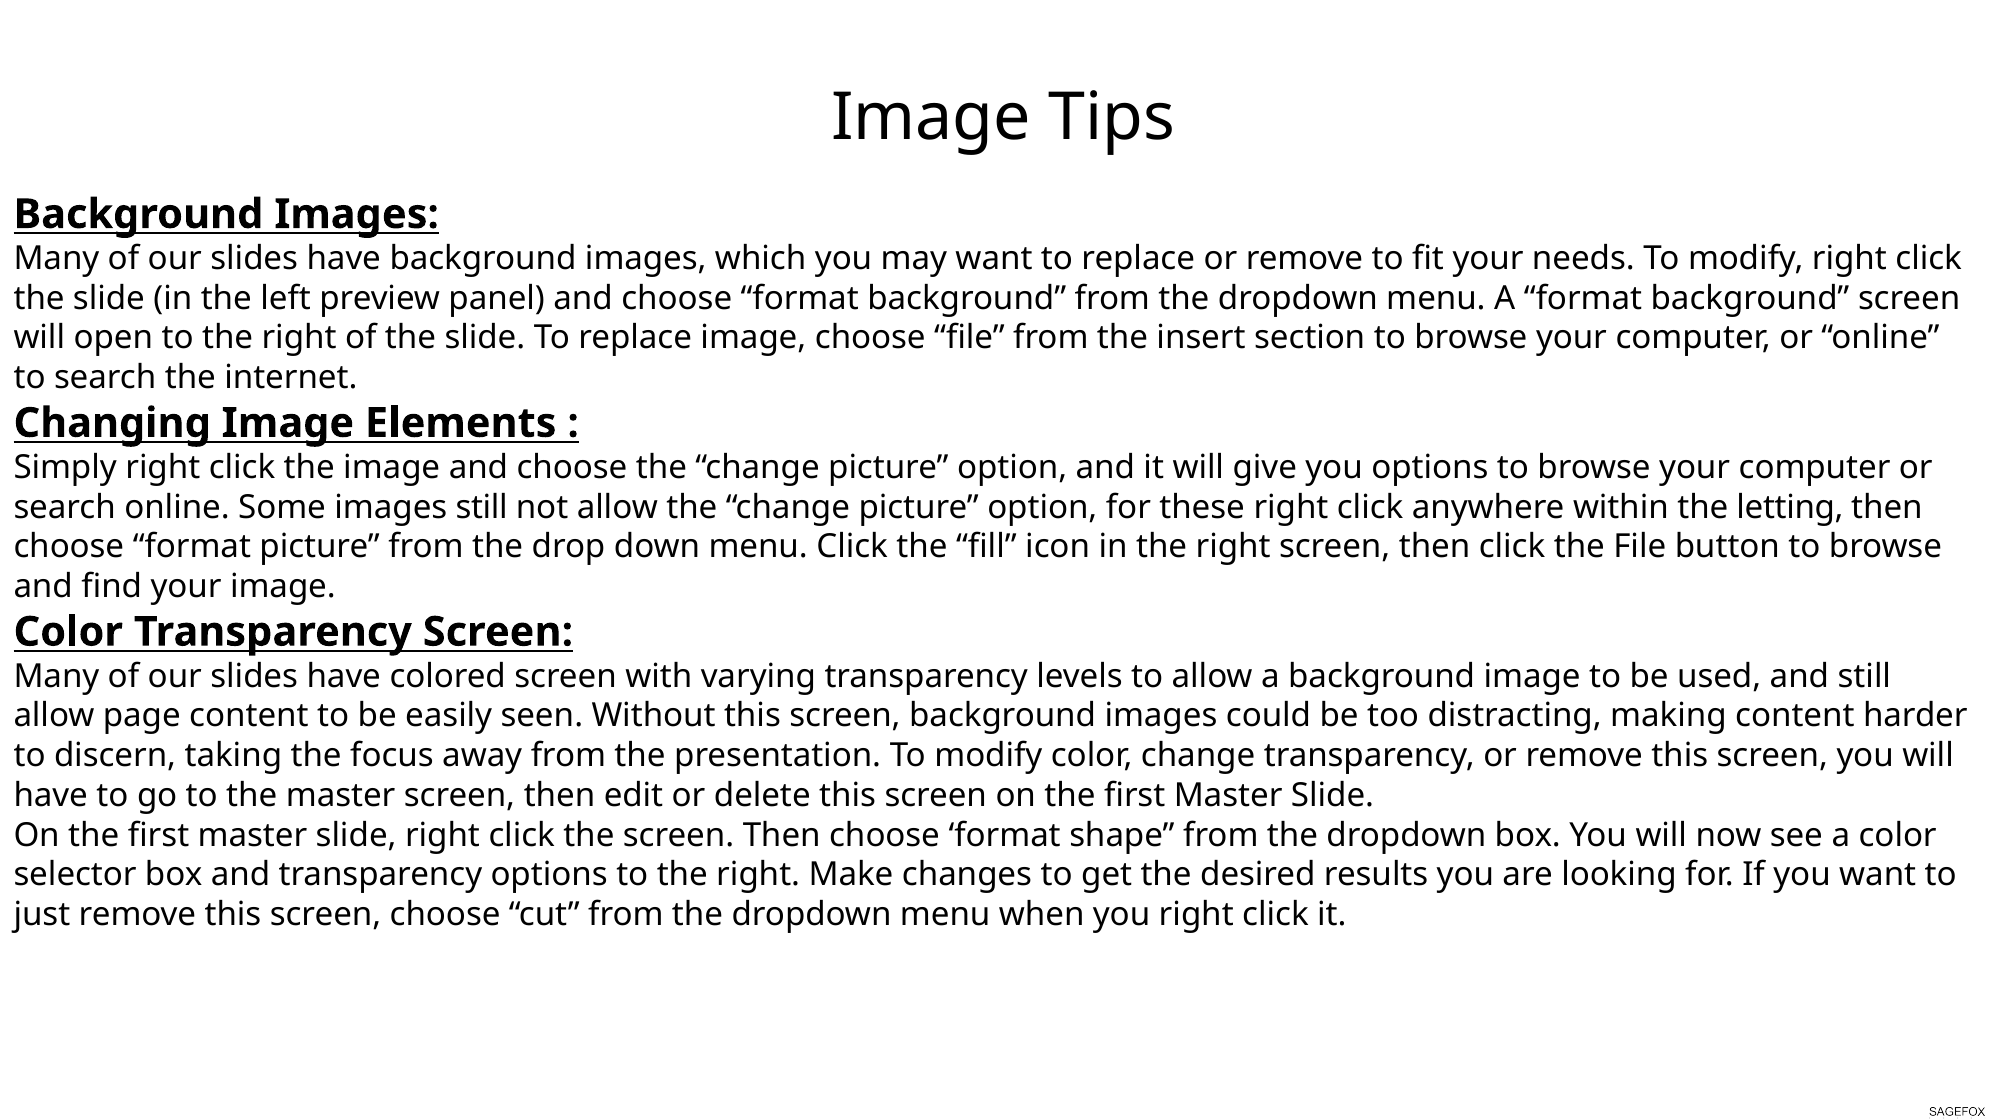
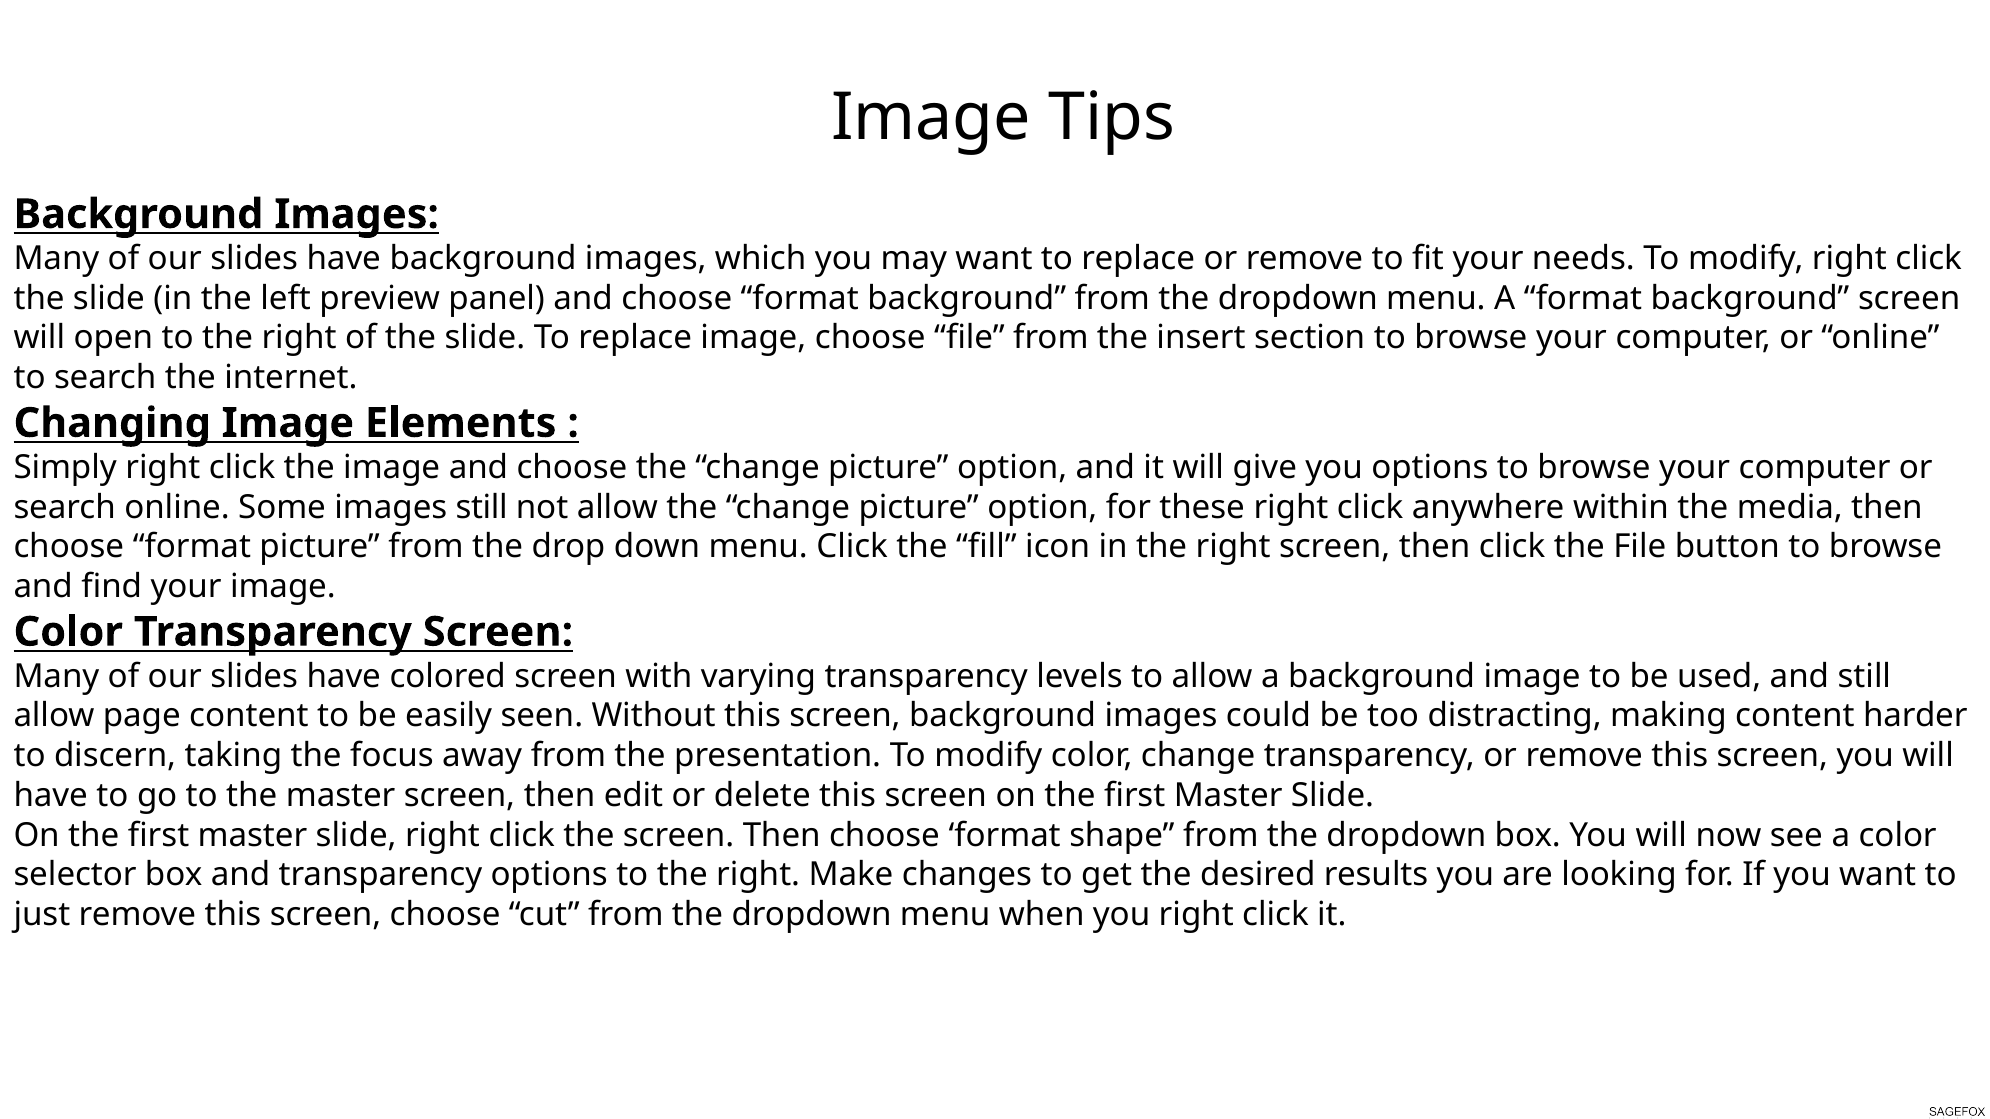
letting: letting -> media (1790, 507)
